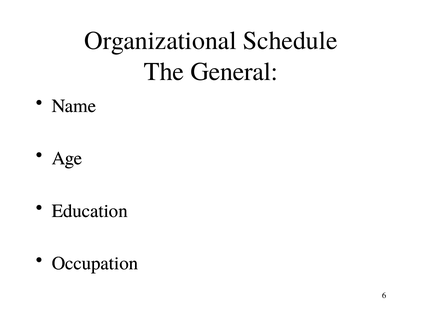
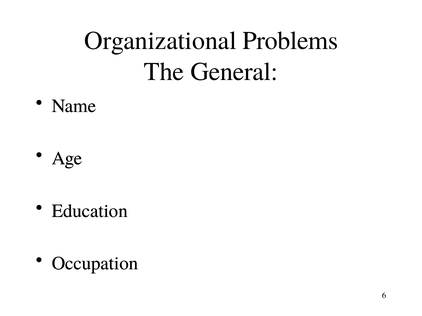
Schedule: Schedule -> Problems (290, 41)
